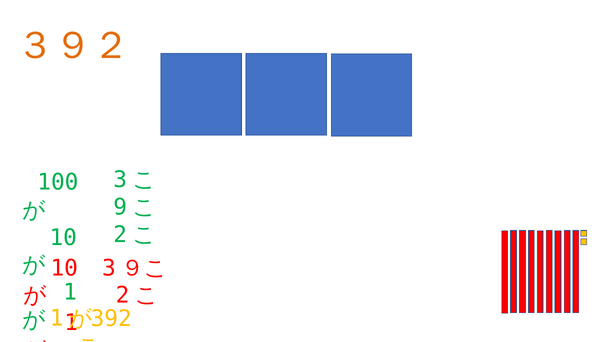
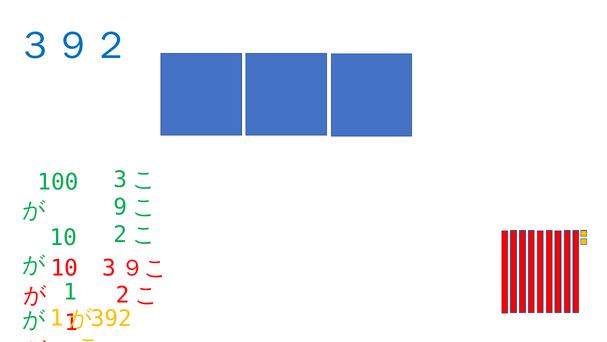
３９２ colour: orange -> blue (73, 46)
